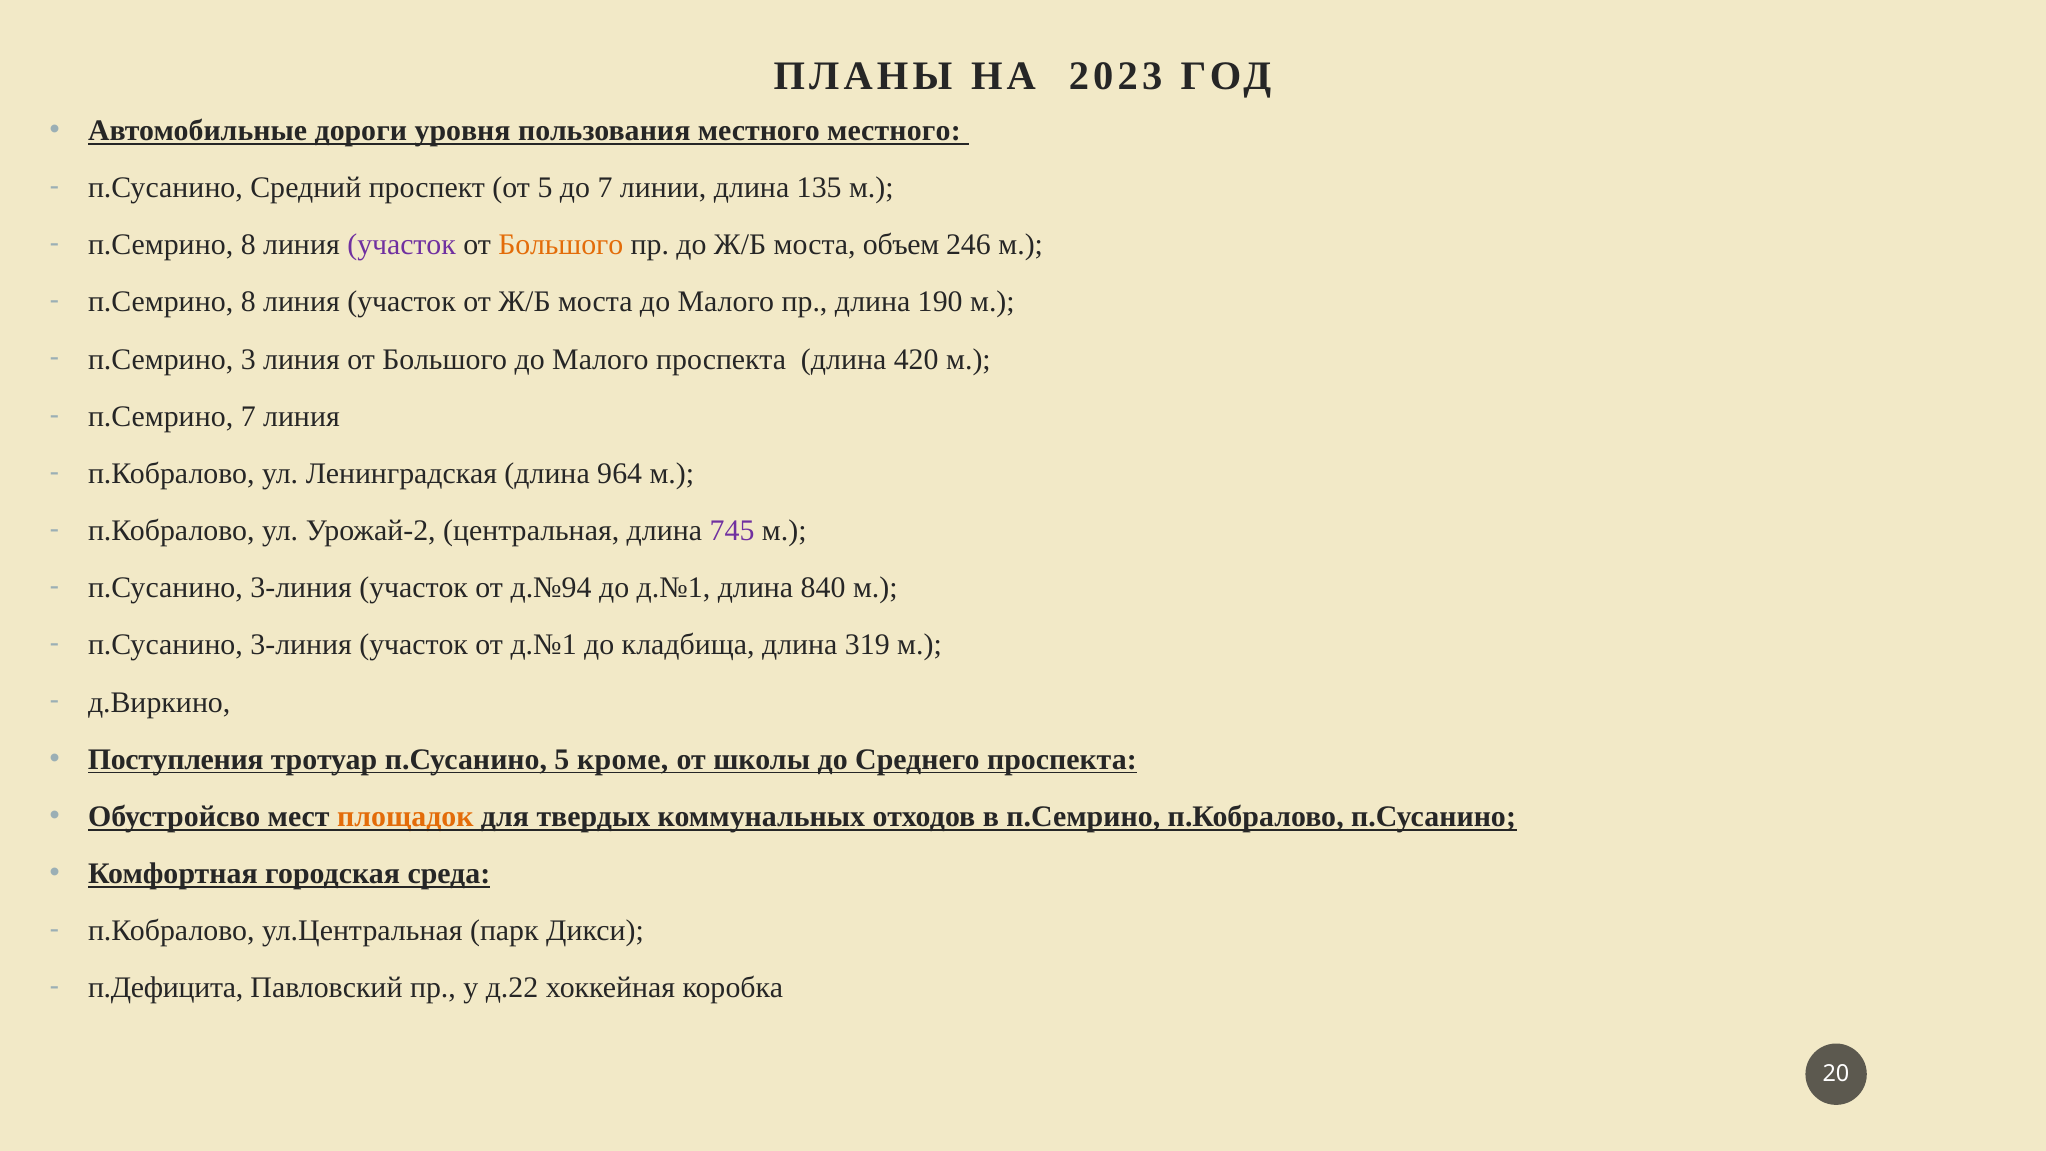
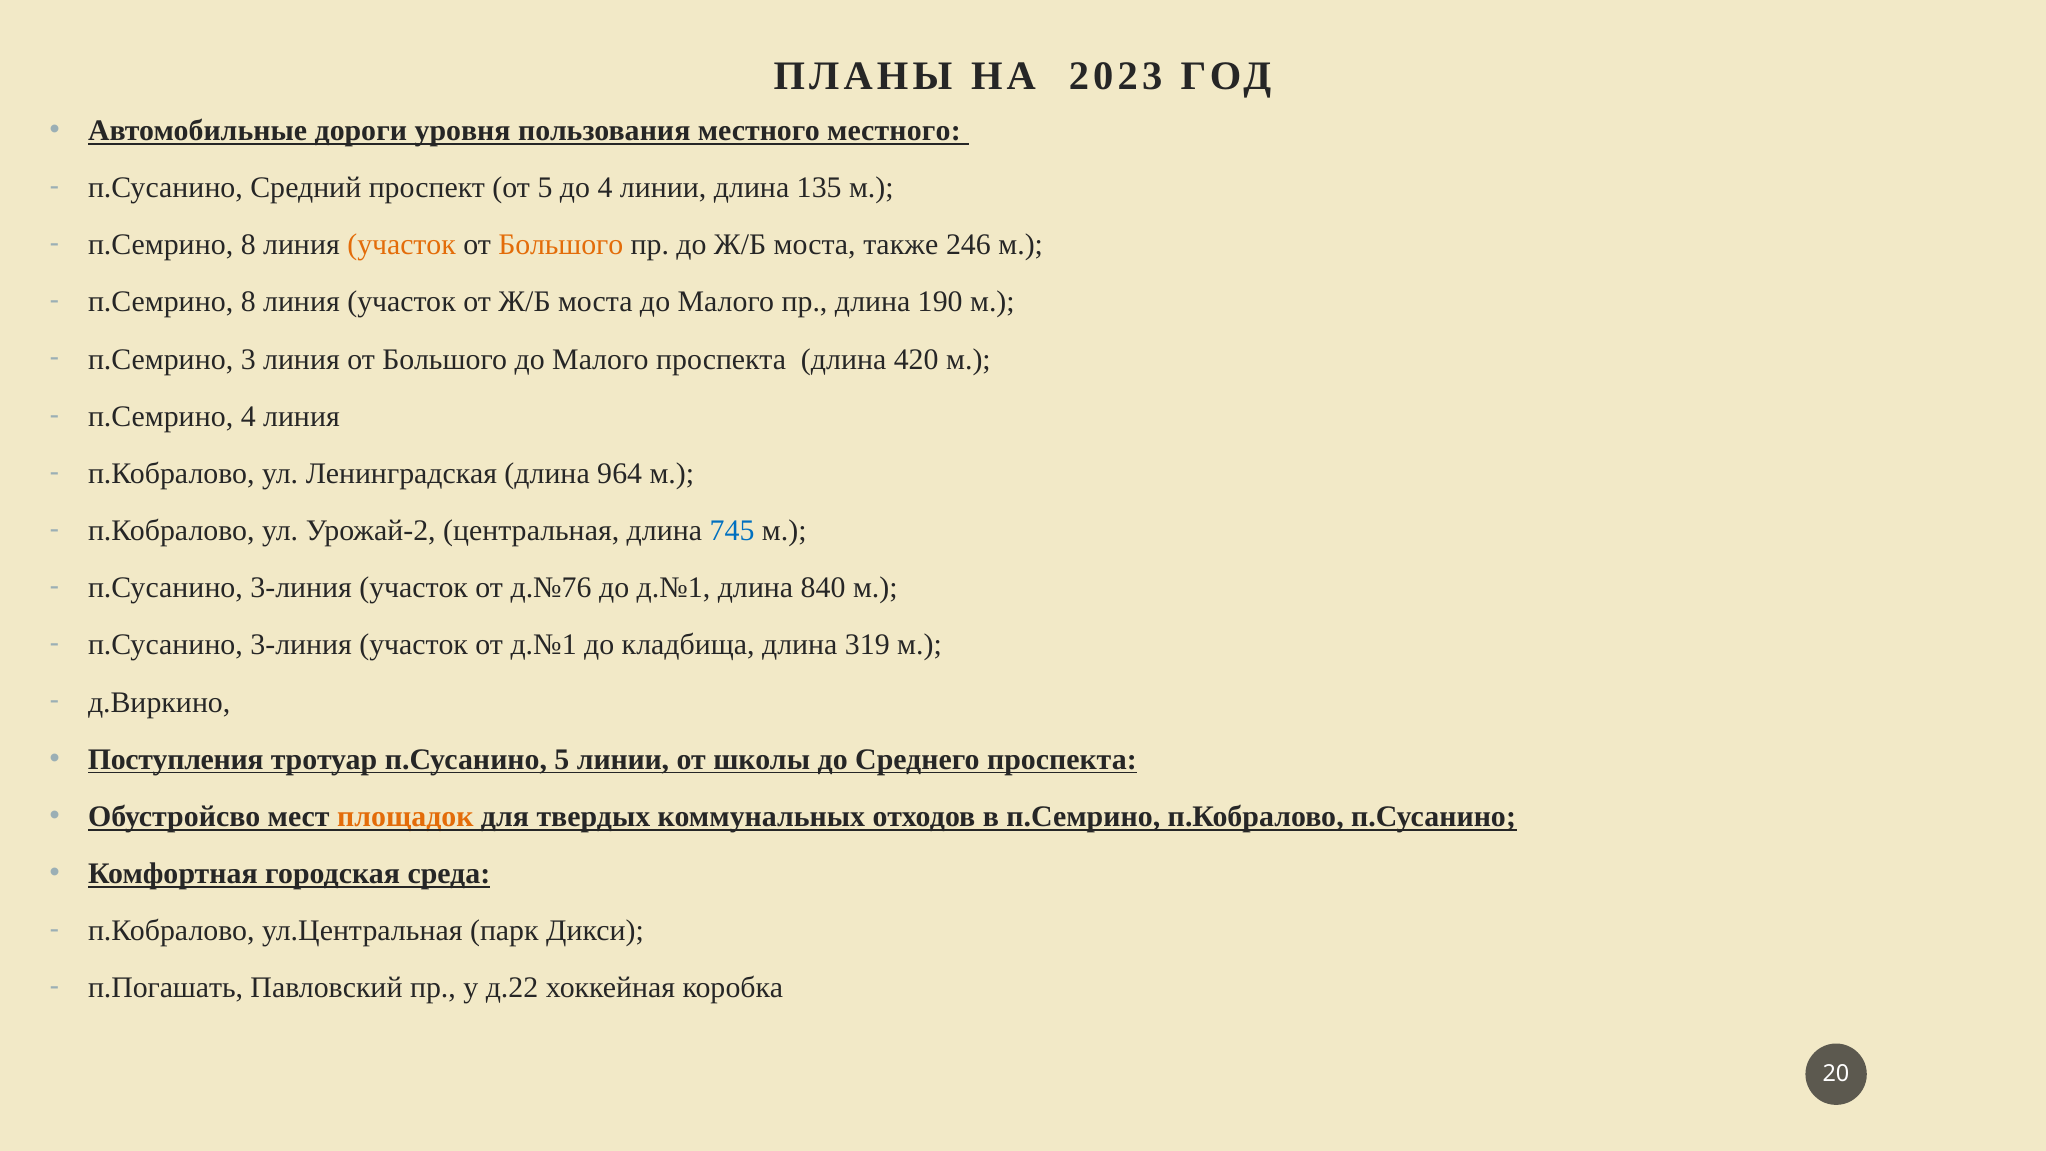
до 7: 7 -> 4 (605, 188)
участок colour: purple -> orange (402, 245)
объем: объем -> также (901, 245)
п.Семрино 7: 7 -> 4 (248, 416)
745 colour: purple -> blue (732, 531)
д.№94: д.№94 -> д.№76 (551, 588)
5 кроме: кроме -> линии (623, 759)
п.Дефицита: п.Дефицита -> п.Погашать (166, 988)
